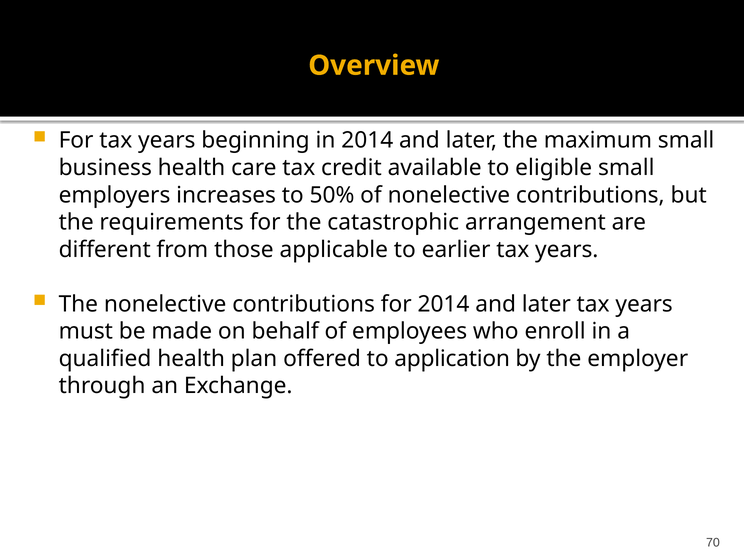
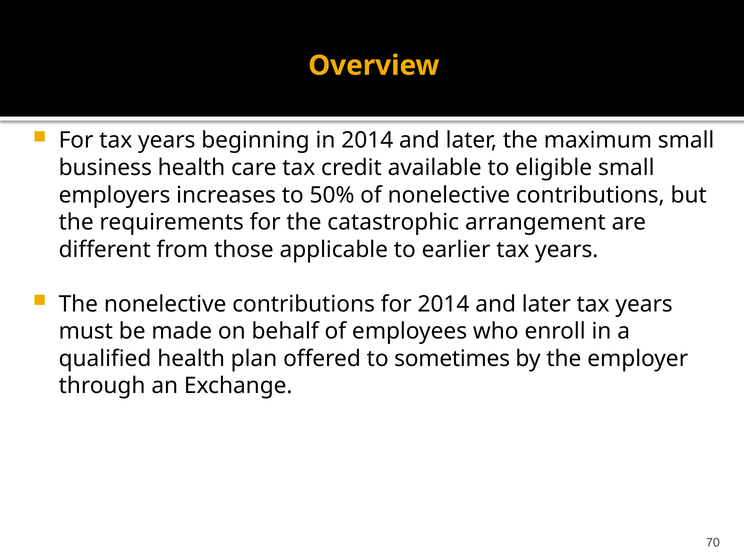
application: application -> sometimes (452, 359)
